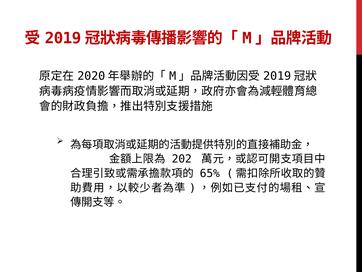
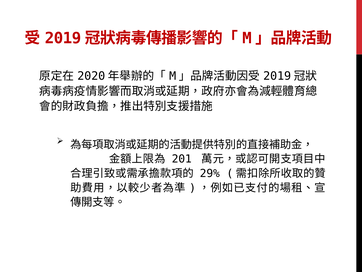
202: 202 -> 201 (182, 159)
65%: 65% -> 29% (210, 173)
